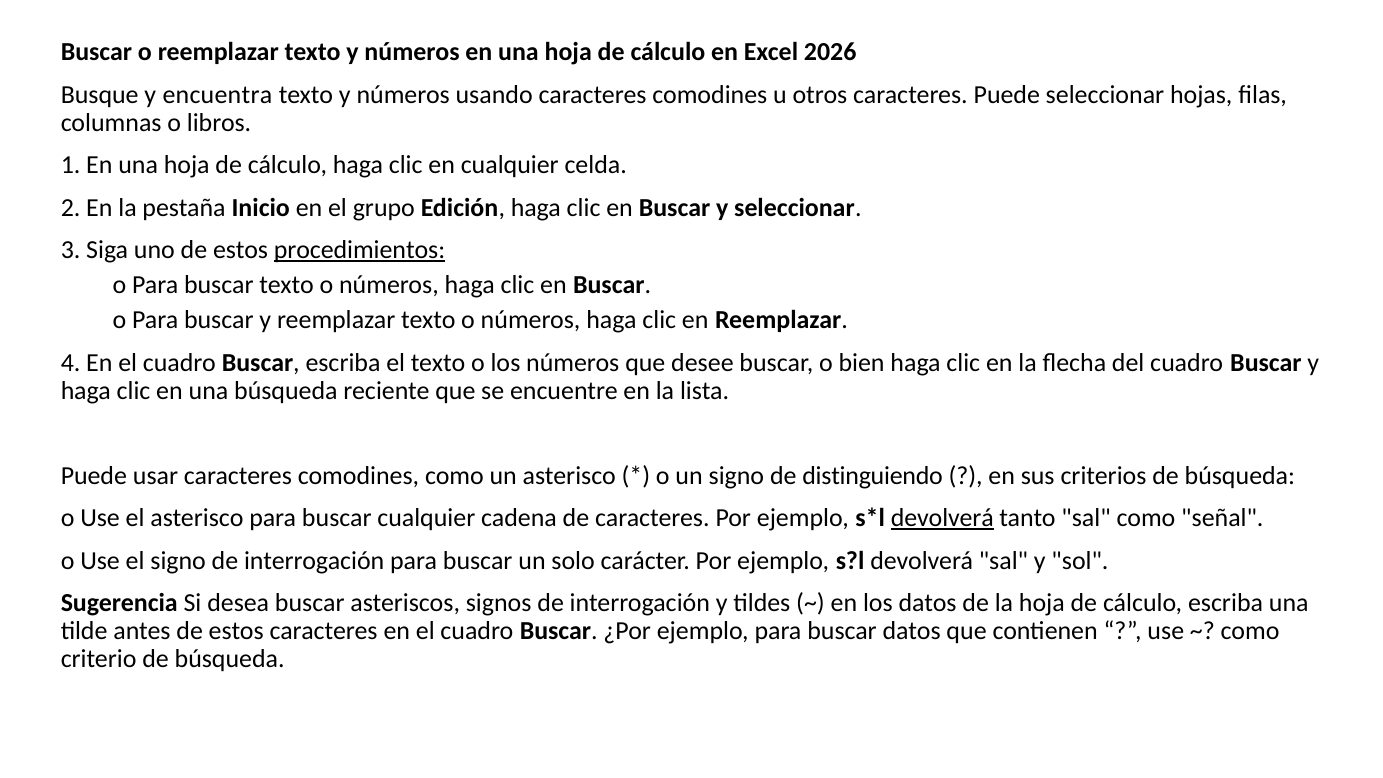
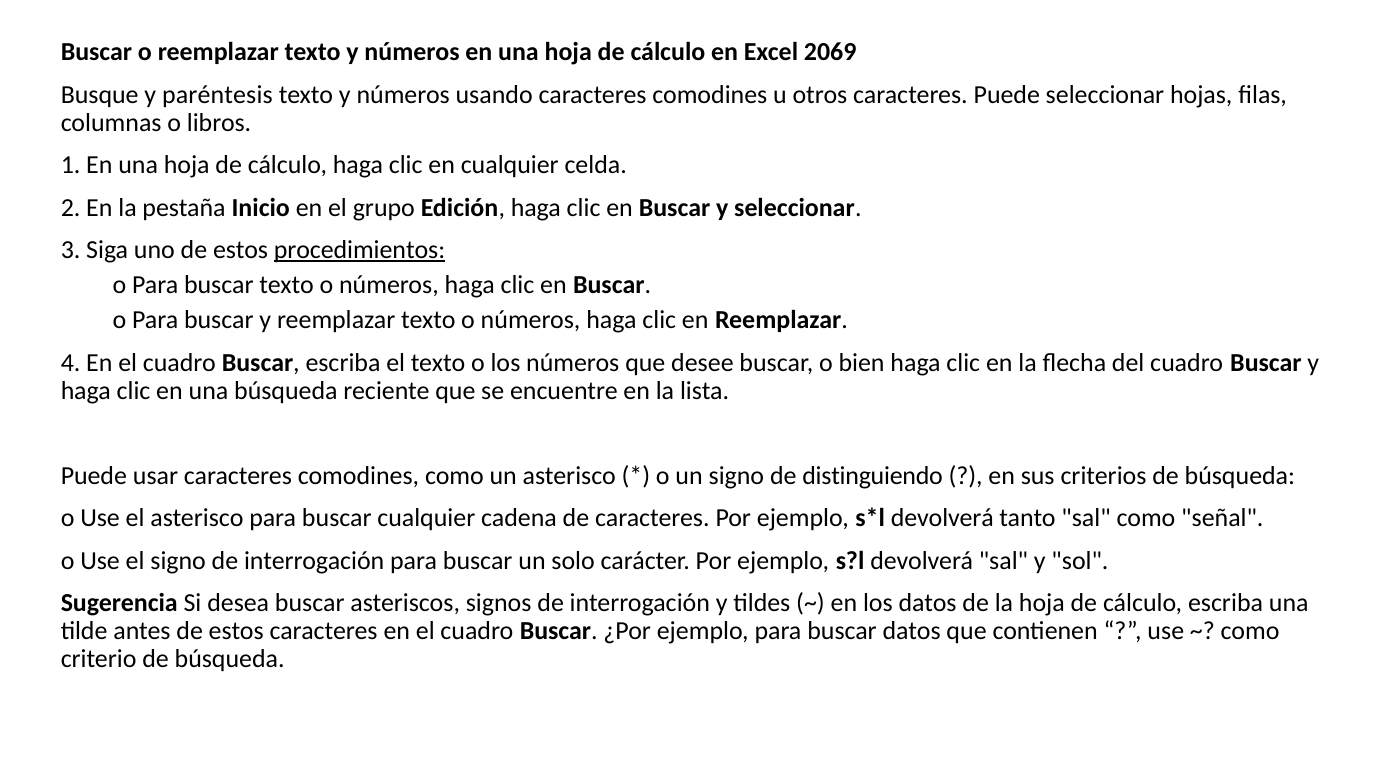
2026: 2026 -> 2069 (830, 52)
encuentra: encuentra -> paréntesis (217, 95)
devolverá underline: present -> none (942, 518)
